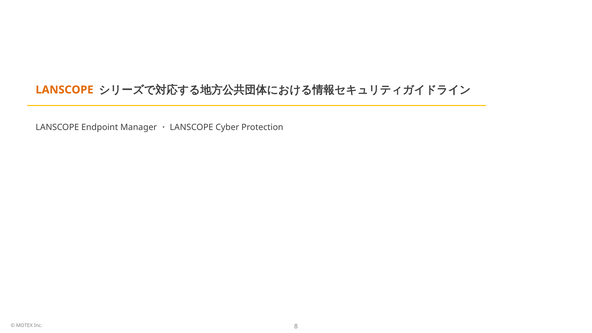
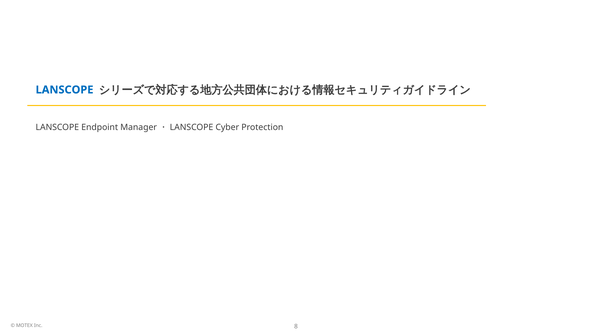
LANSCOPE colour: orange -> blue (65, 90)
